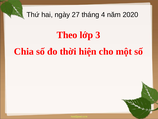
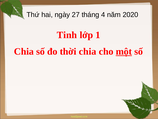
Theo: Theo -> Tinh (67, 35)
3: 3 -> 1 (98, 35)
thời hiện: hiện -> chia (88, 51)
một underline: none -> present (124, 51)
